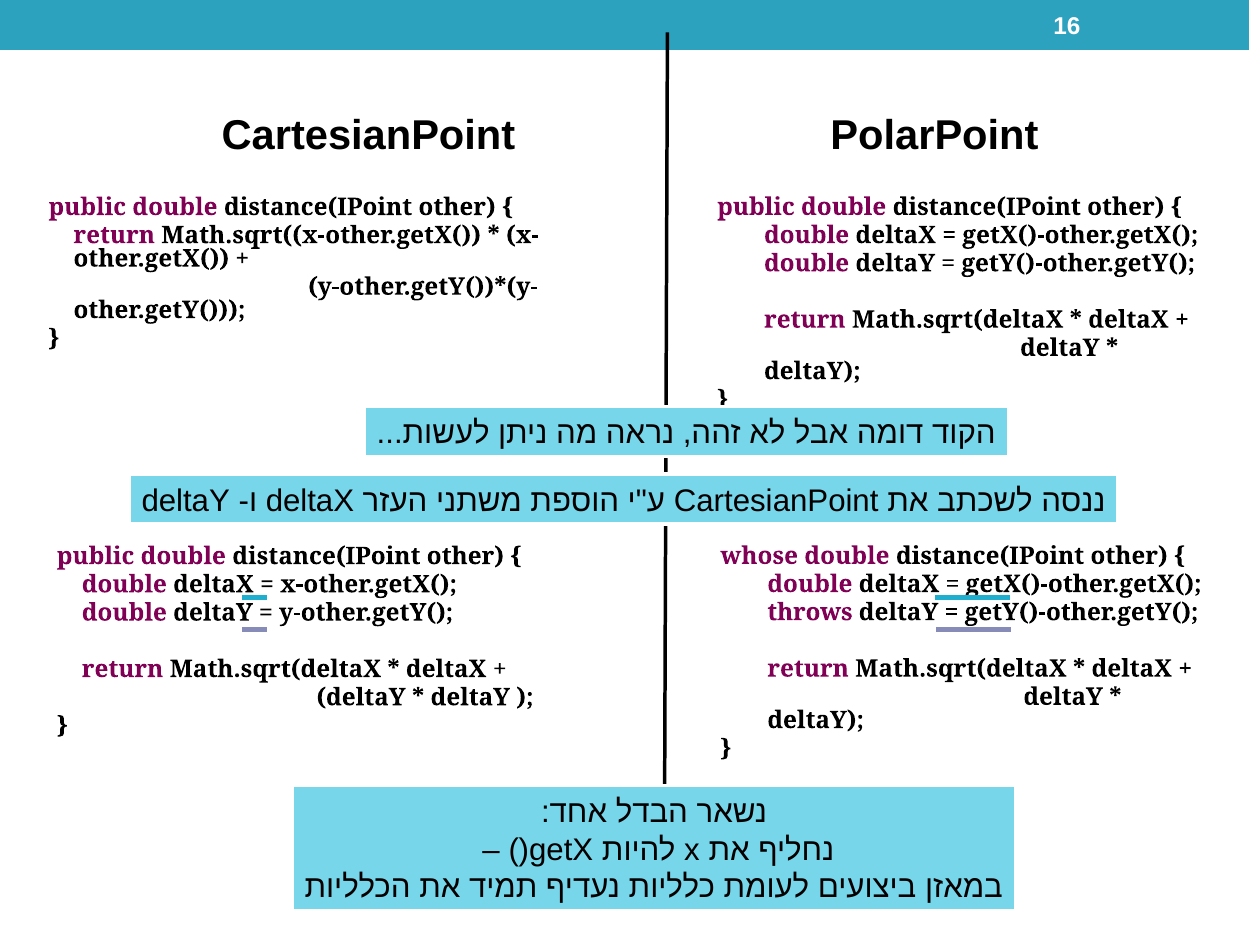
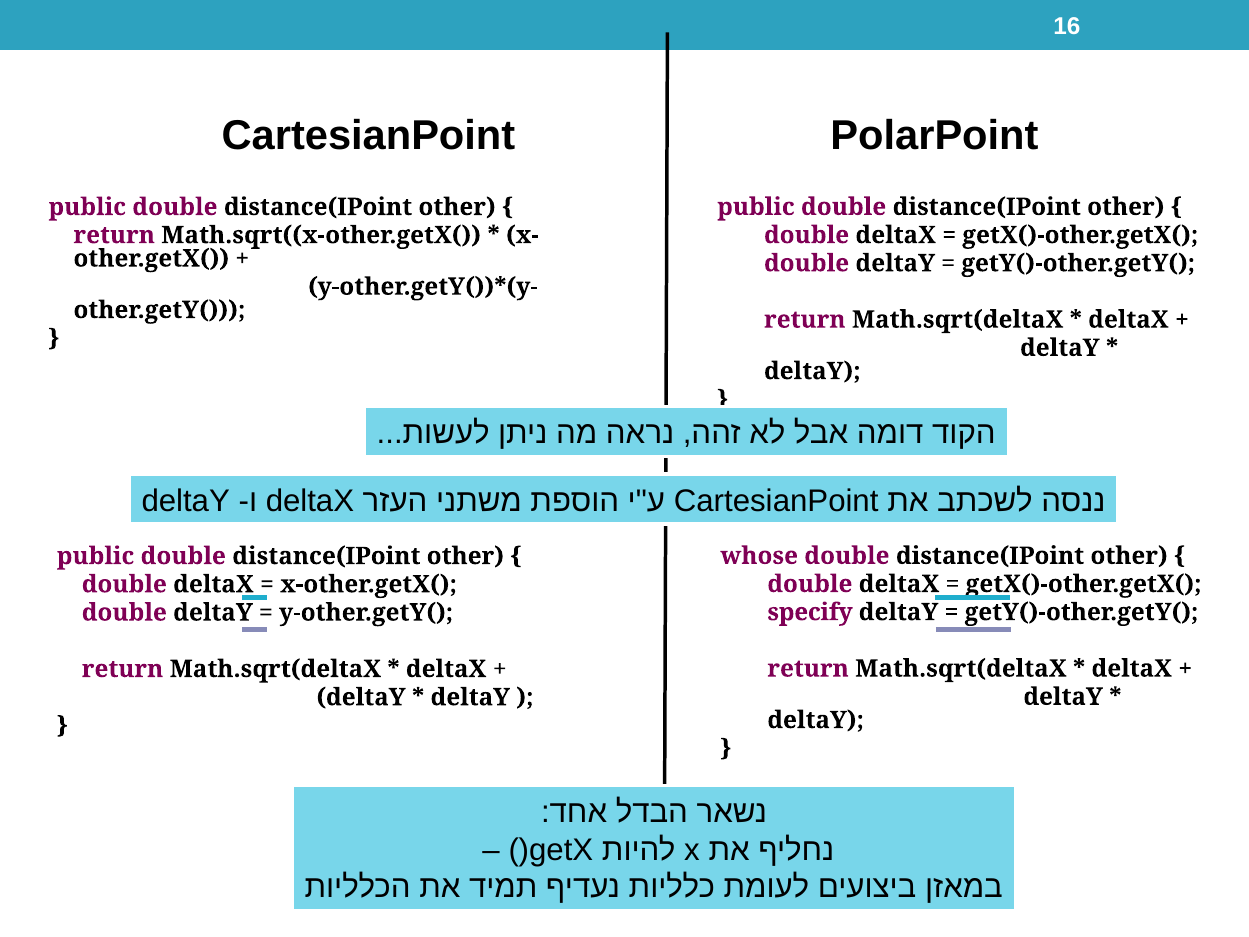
throws: throws -> specify (810, 612)
